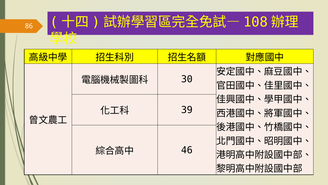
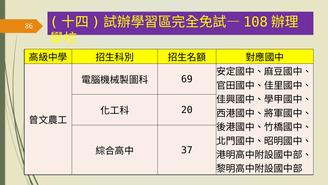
30: 30 -> 69 (187, 79)
39: 39 -> 20 (187, 110)
46: 46 -> 37 (187, 150)
